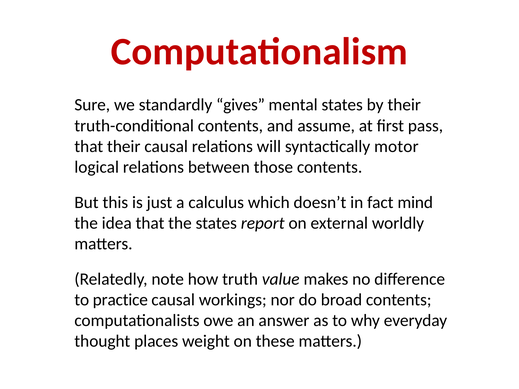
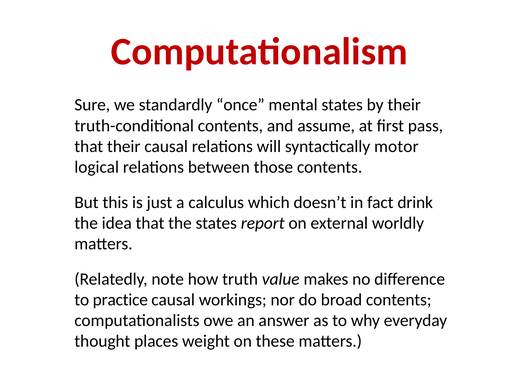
gives: gives -> once (240, 105)
mind: mind -> drink (415, 202)
